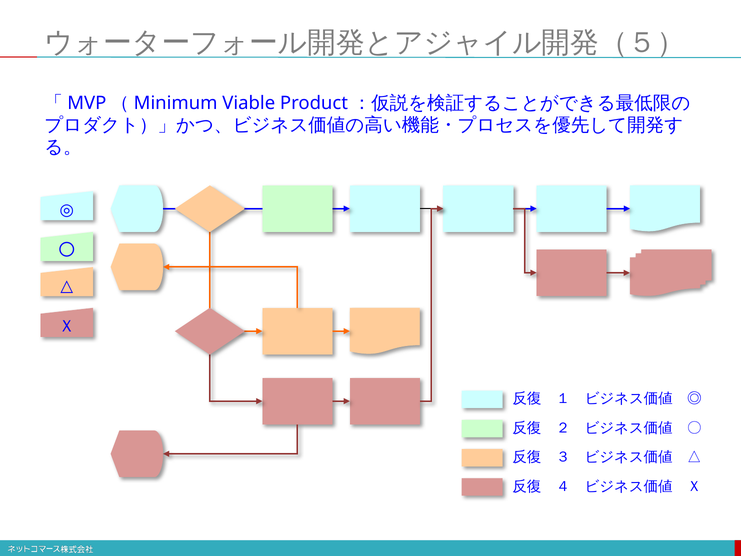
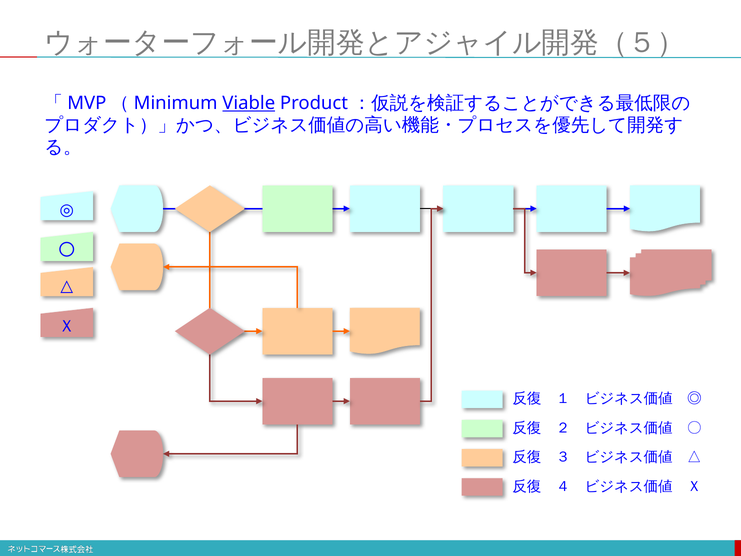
Viable underline: none -> present (249, 103)
